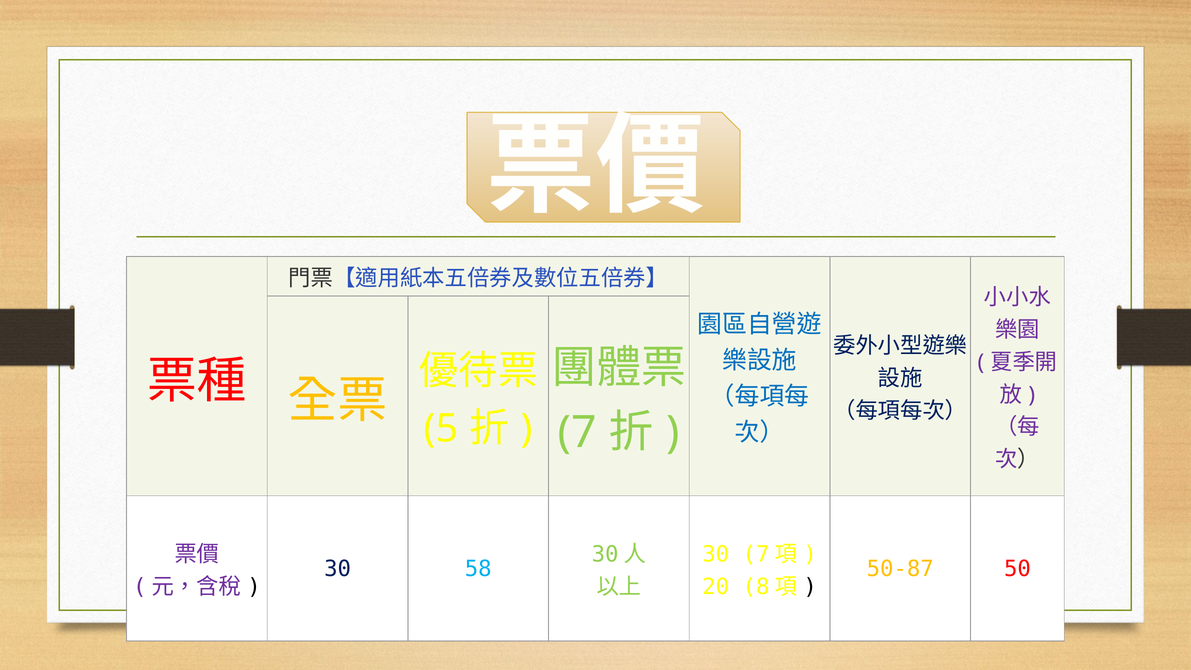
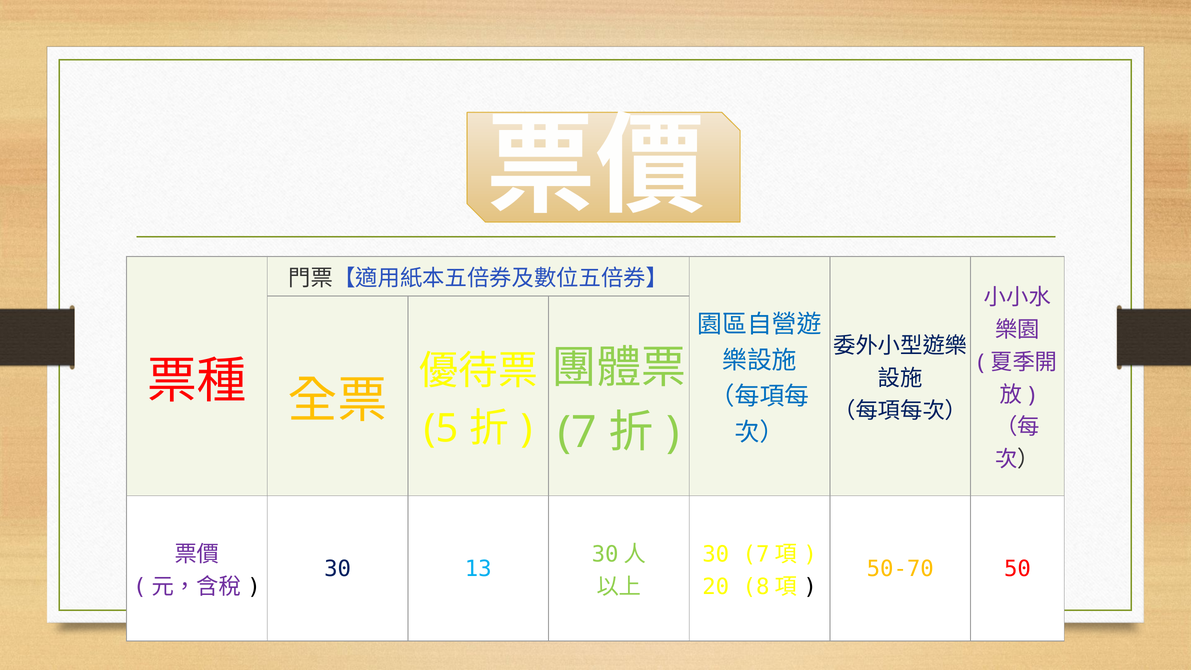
58: 58 -> 13 (478, 569)
50-87: 50-87 -> 50-70 (900, 569)
